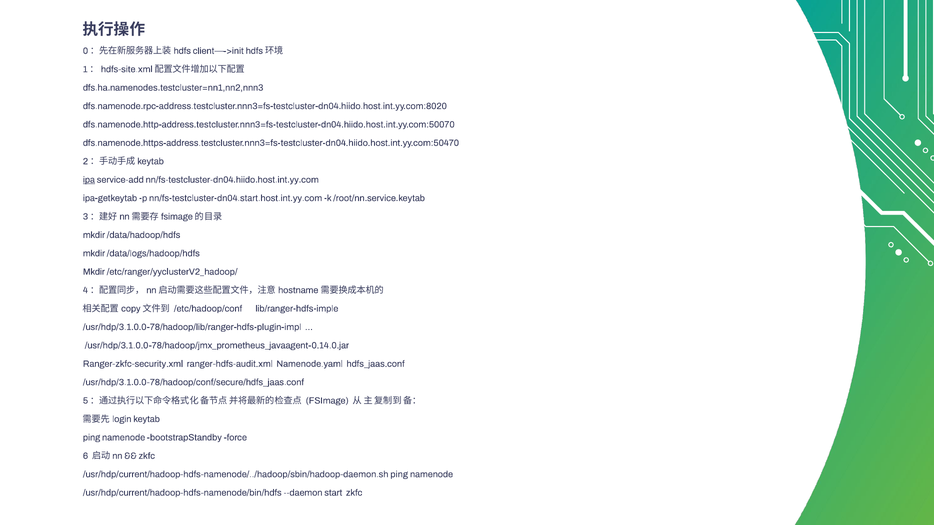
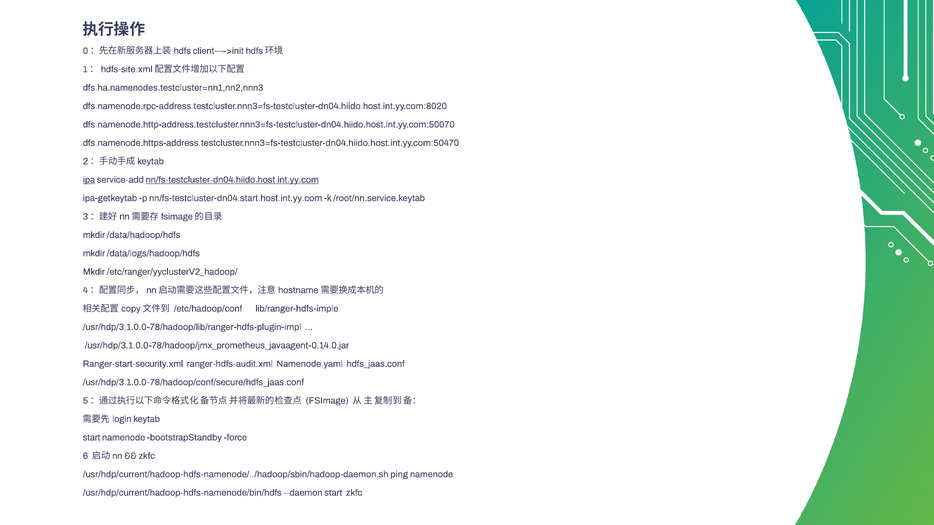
nn/fs-testcluster-dn04.hiido.host.int.yy.com underline: none -> present (232, 180)
Ranger-zkfc-security.xml: Ranger-zkfc-security.xml -> Ranger-start-security.xml (133, 364)
ping: ping -> start (92, 438)
